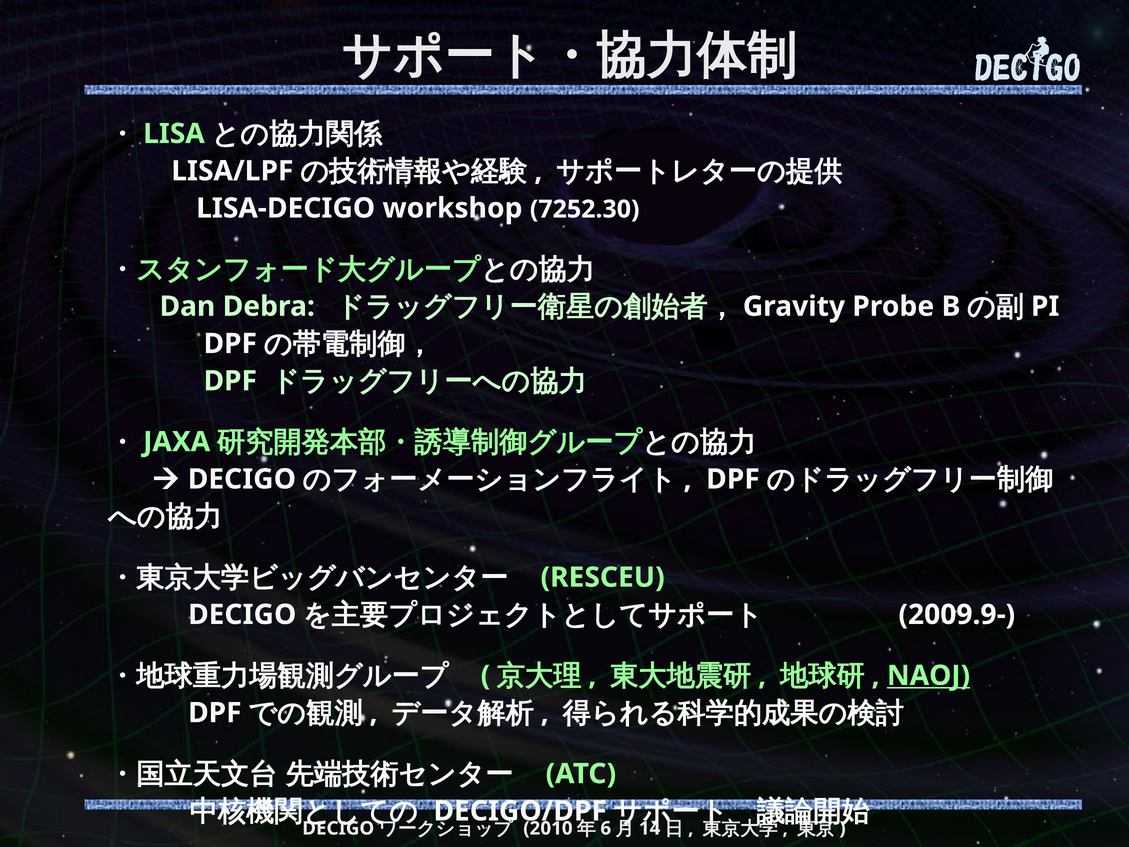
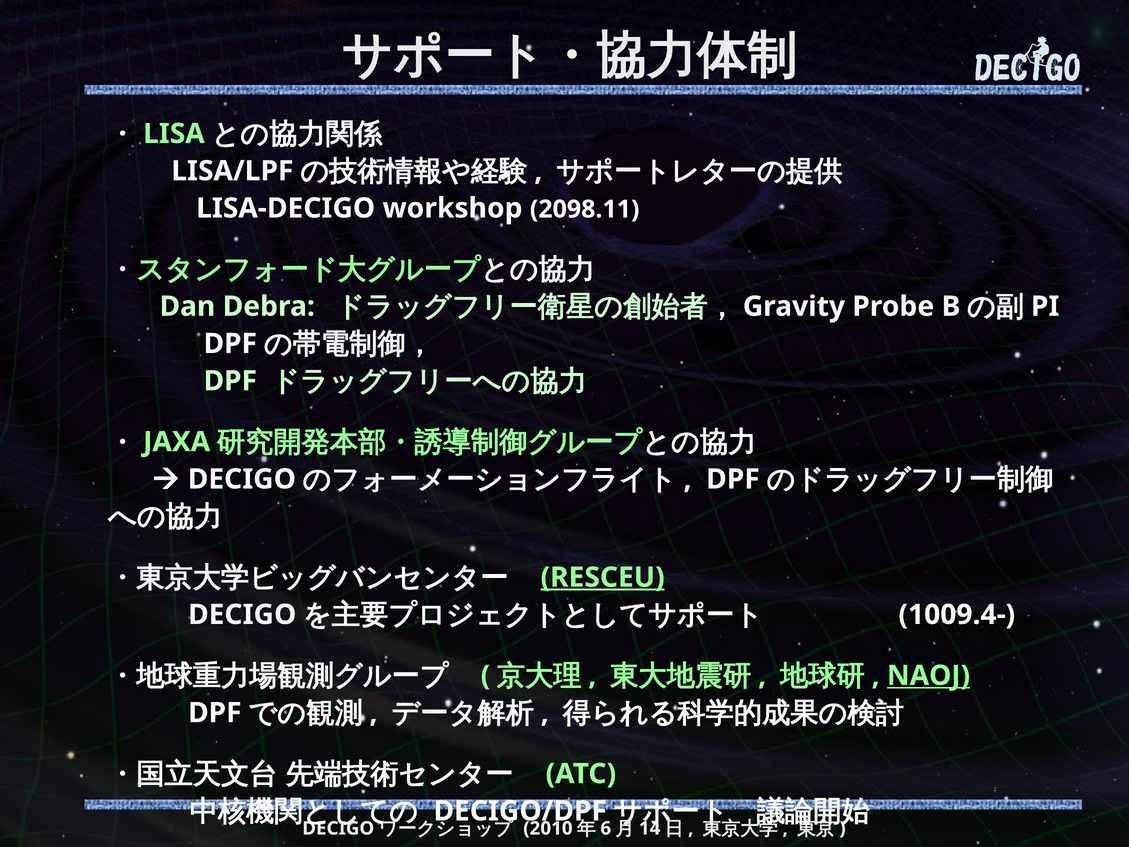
7252.30: 7252.30 -> 2098.11 (585, 209)
RESCEU underline: none -> present (603, 577)
2009.9-: 2009.9- -> 1009.4- (957, 614)
